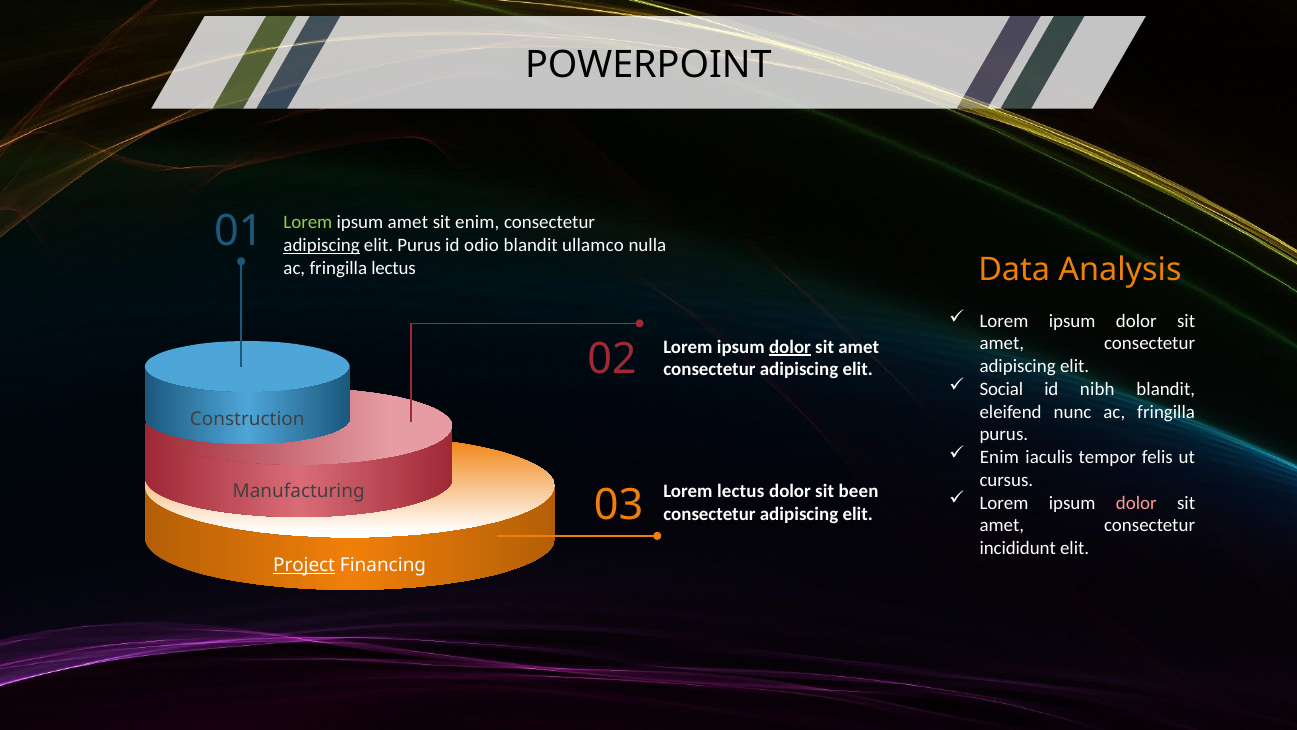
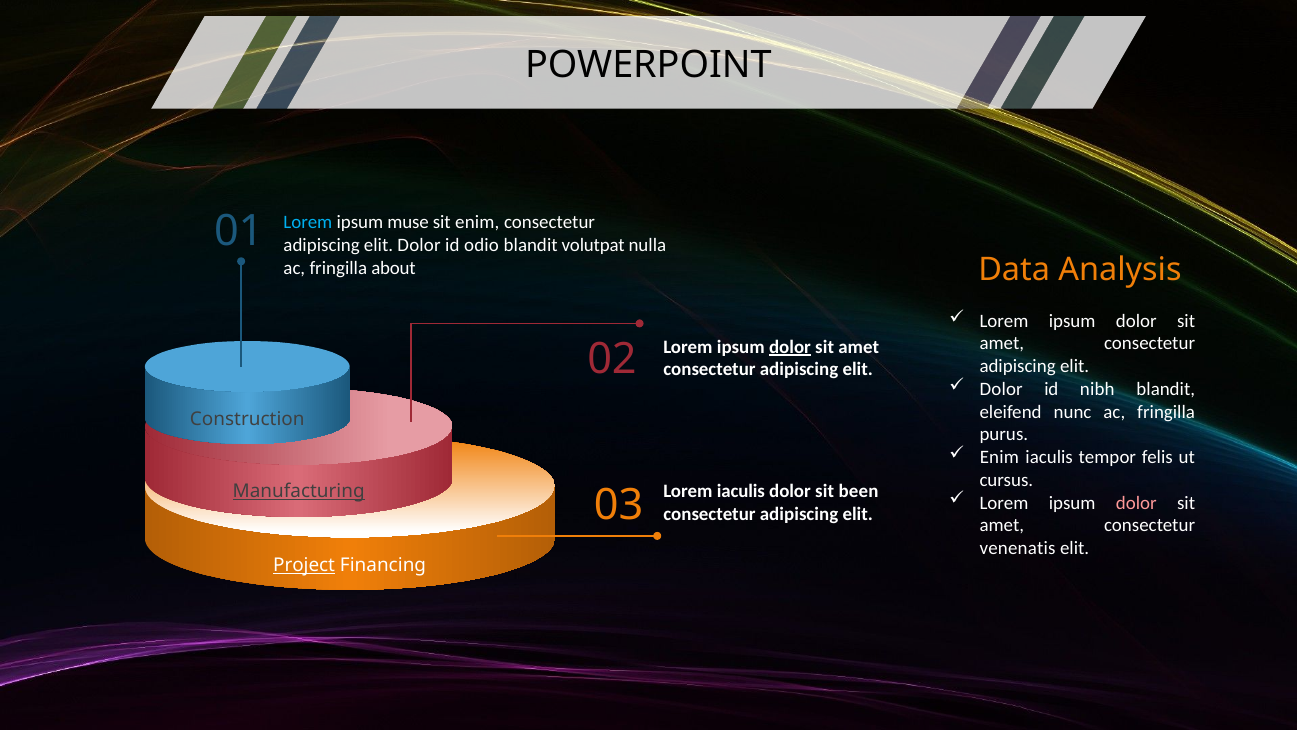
Lorem colour: light green -> light blue (308, 222)
ipsum amet: amet -> muse (408, 222)
adipiscing underline: present -> none (322, 245)
elit Purus: Purus -> Dolor (419, 245)
ullamco: ullamco -> volutpat (593, 245)
fringilla lectus: lectus -> about (394, 268)
Social: Social -> Dolor (1001, 389)
Lorem lectus: lectus -> iaculis (741, 491)
Manufacturing underline: none -> present (299, 491)
incididunt: incididunt -> venenatis (1018, 548)
